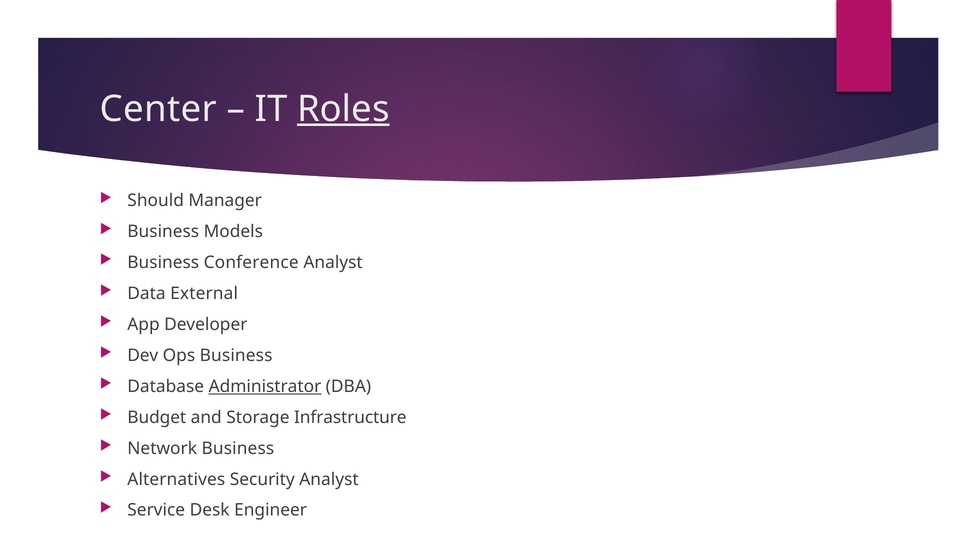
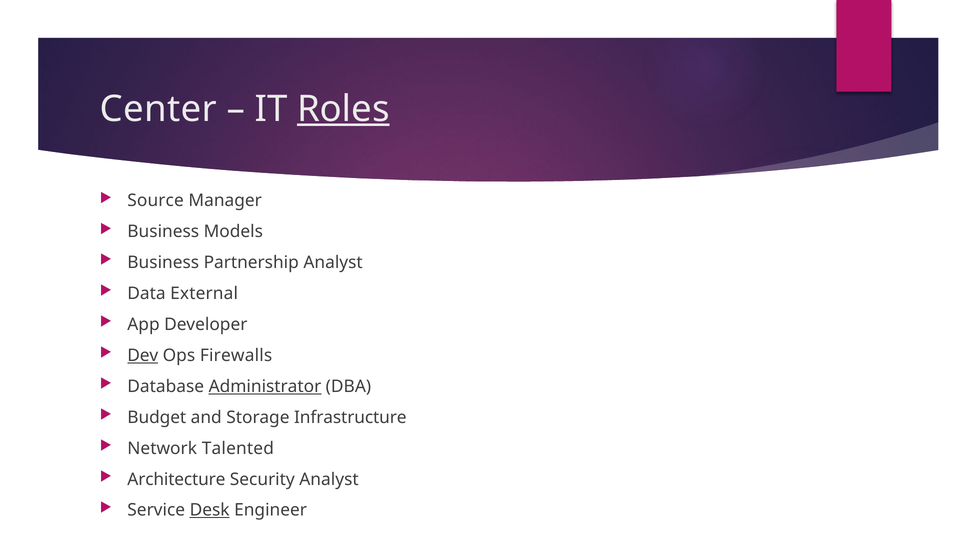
Should: Should -> Source (156, 200)
Conference: Conference -> Partnership (251, 262)
Dev underline: none -> present (143, 355)
Ops Business: Business -> Firewalls (236, 355)
Network Business: Business -> Talented (238, 448)
Alternatives: Alternatives -> Architecture (176, 479)
Desk underline: none -> present (210, 510)
